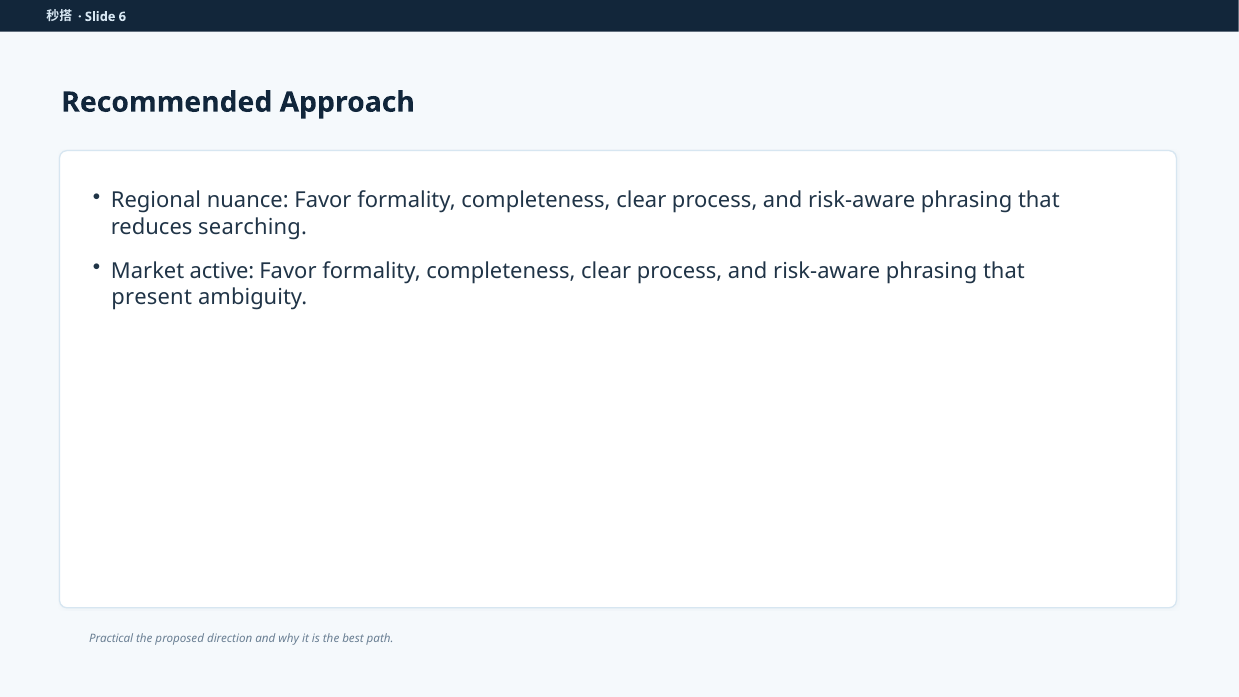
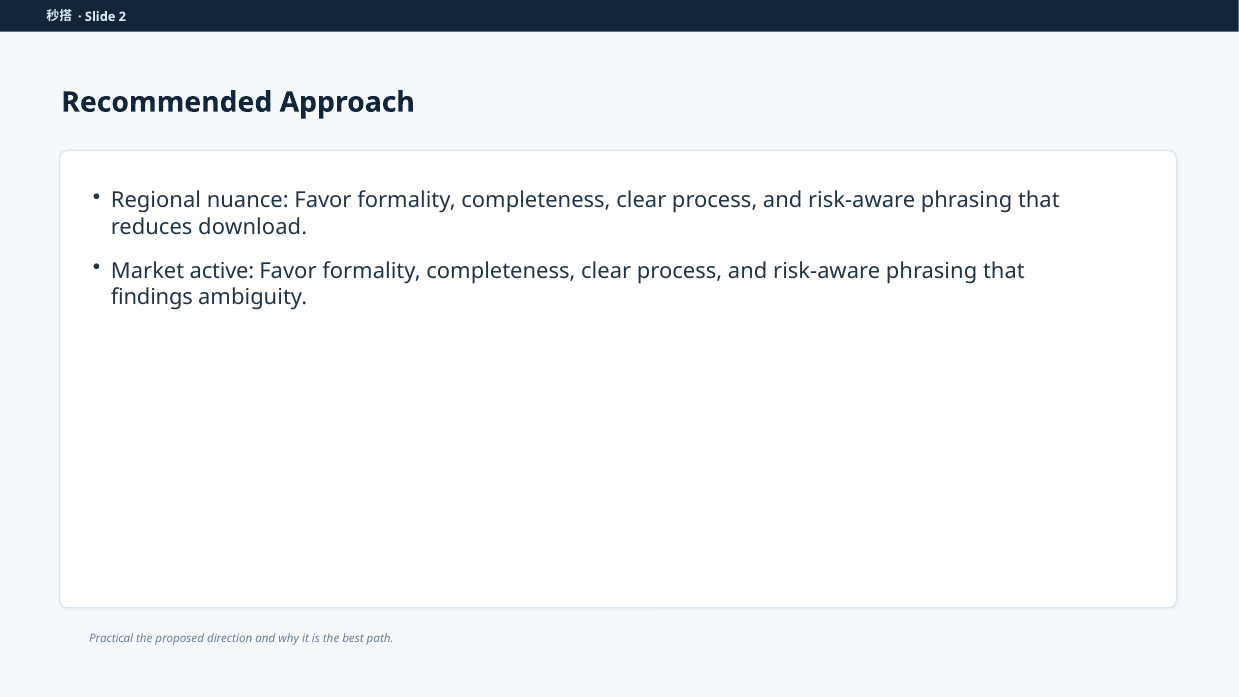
6: 6 -> 2 (122, 17)
searching: searching -> download (253, 227)
present: present -> findings (152, 298)
